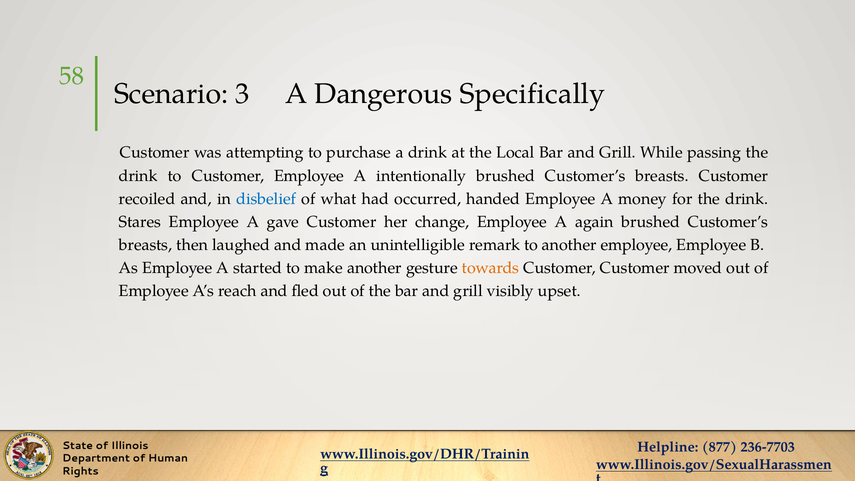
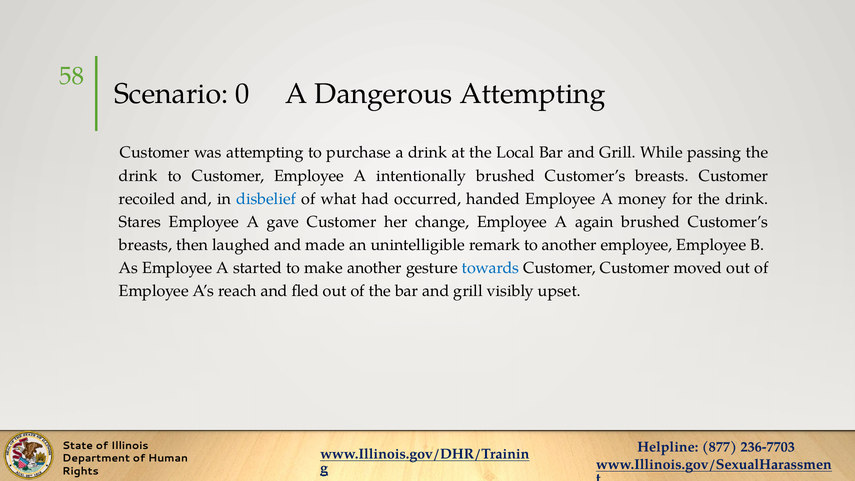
3: 3 -> 0 (242, 94)
Dangerous Specifically: Specifically -> Attempting (533, 94)
towards colour: orange -> blue (491, 268)
